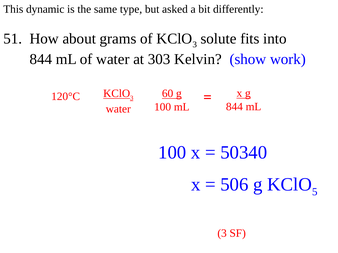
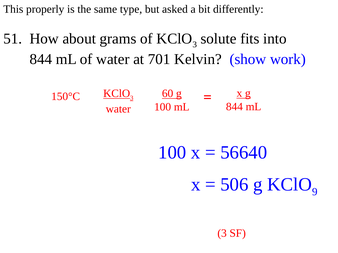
dynamic: dynamic -> properly (45, 9)
303: 303 -> 701 (159, 59)
120°C: 120°C -> 150°C (66, 97)
50340: 50340 -> 56640 (244, 153)
5: 5 -> 9 (315, 192)
